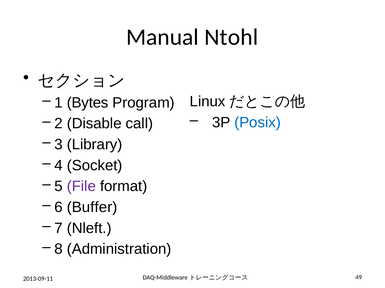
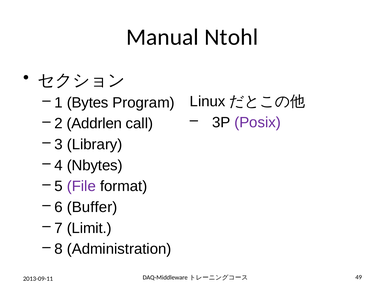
Posix colour: blue -> purple (258, 123)
Disable: Disable -> Addrlen (94, 124)
Socket: Socket -> Nbytes (95, 166)
Nleft: Nleft -> Limit (89, 229)
